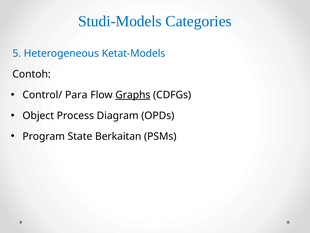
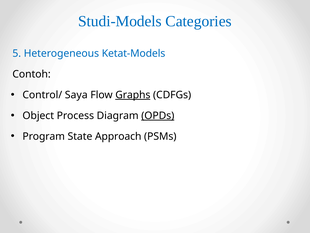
Para: Para -> Saya (76, 95)
OPDs underline: none -> present (158, 115)
Berkaitan: Berkaitan -> Approach (118, 136)
